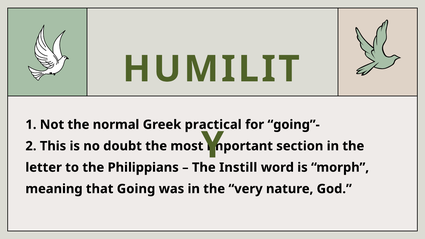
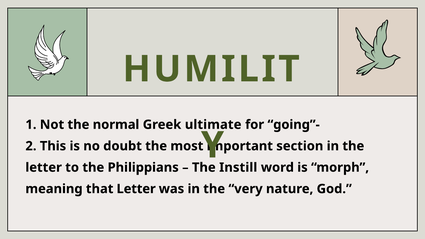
practical: practical -> ultimate (213, 125)
that Going: Going -> Letter (136, 189)
